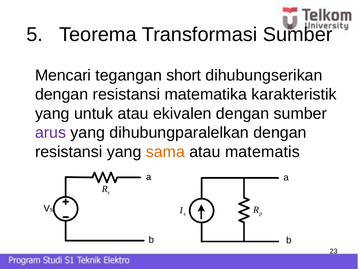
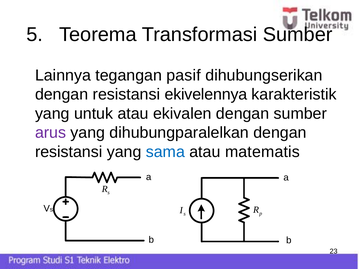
Mencari: Mencari -> Lainnya (63, 75)
short: short -> pasif (184, 75)
matematika: matematika -> ekivelennya (206, 94)
sama colour: orange -> blue (165, 152)
